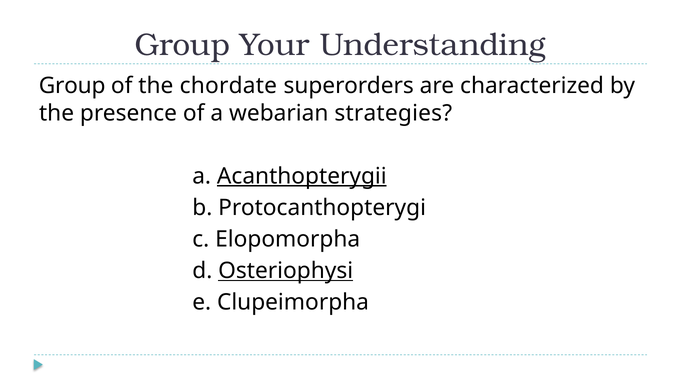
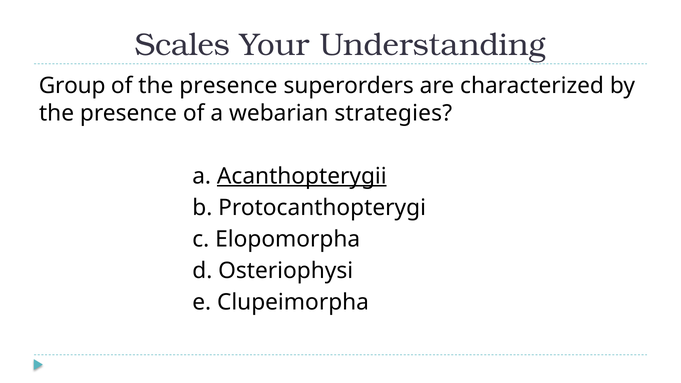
Group: Group -> Scales (182, 45)
of the chordate: chordate -> presence (228, 86)
Osteriophysi underline: present -> none (286, 271)
